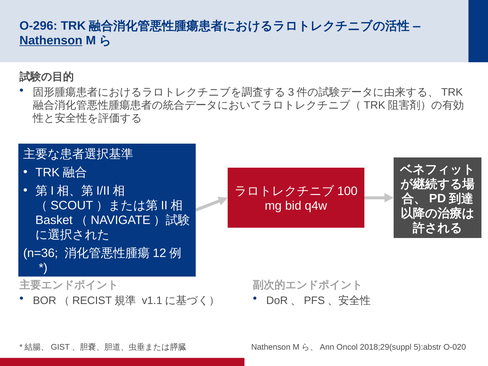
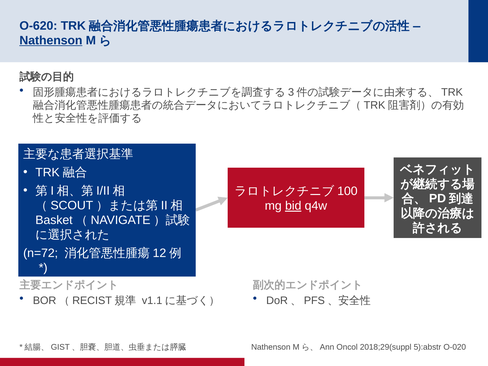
O-296: O-296 -> O-620 (38, 26)
bid underline: none -> present (293, 206)
n=36: n=36 -> n=72 (41, 253)
